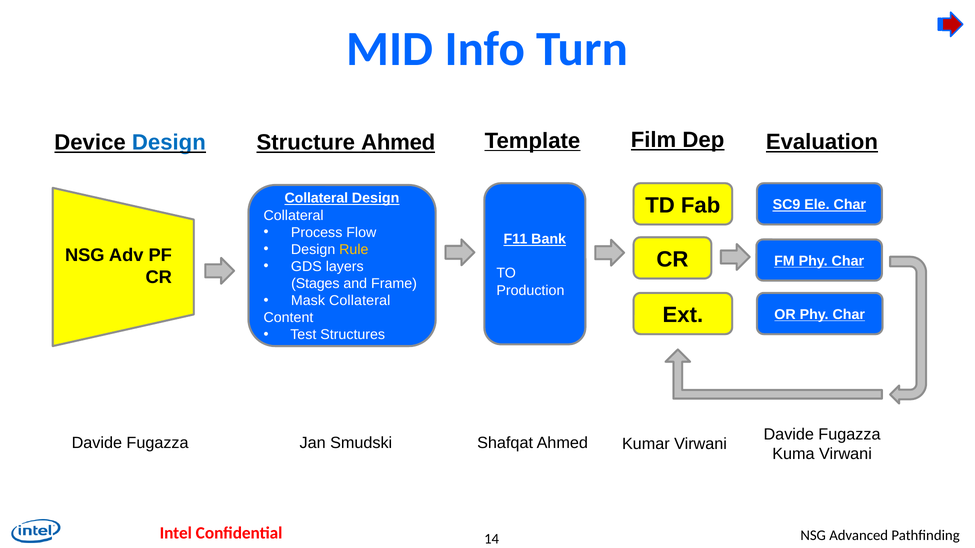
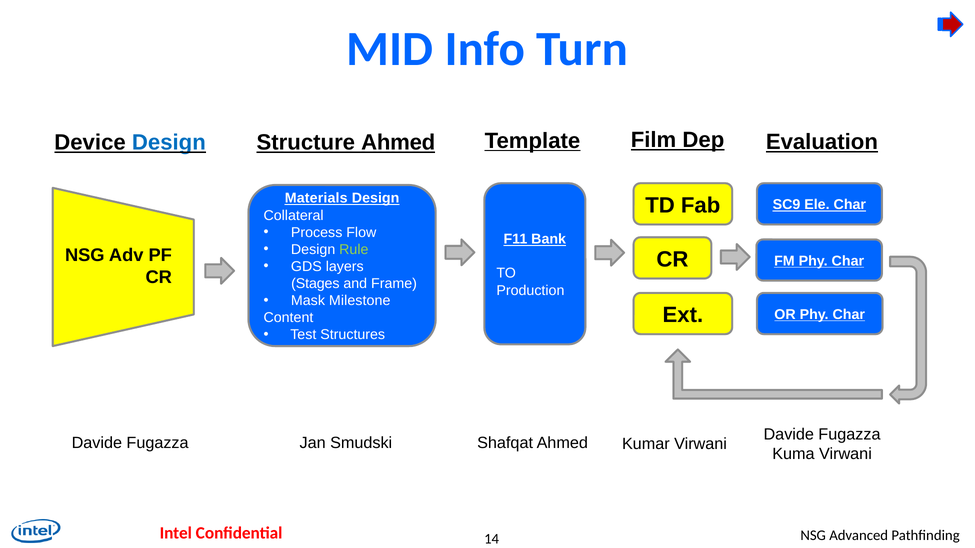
Collateral: Collateral -> Materials (316, 198)
Rule colour: yellow -> light green (354, 250)
Mask Collateral: Collateral -> Milestone (360, 301)
